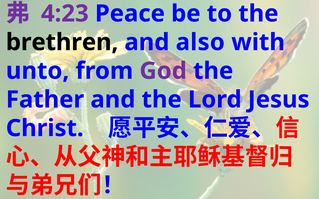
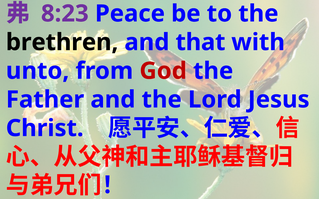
4:23: 4:23 -> 8:23 (65, 14)
also: also -> that (200, 42)
God colour: purple -> red (163, 71)
